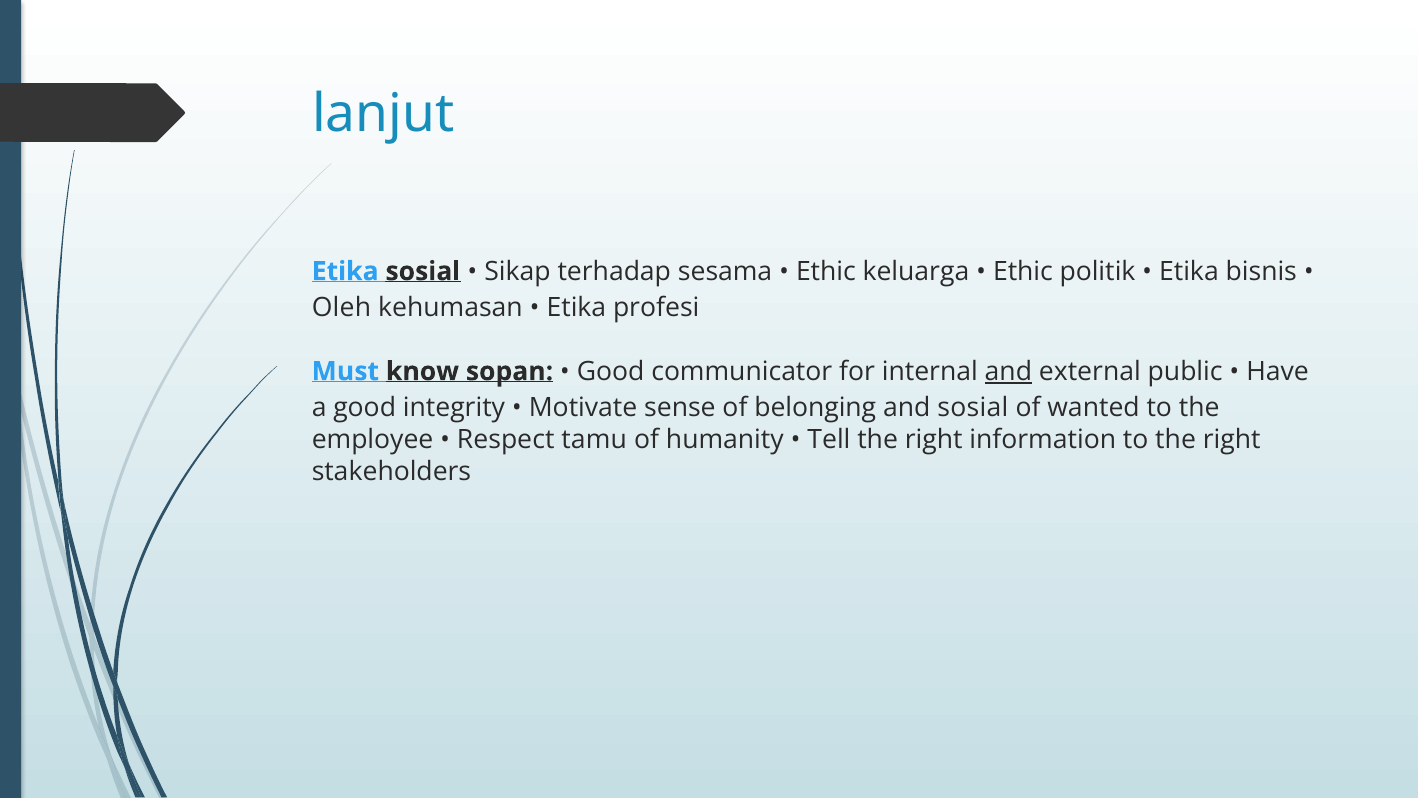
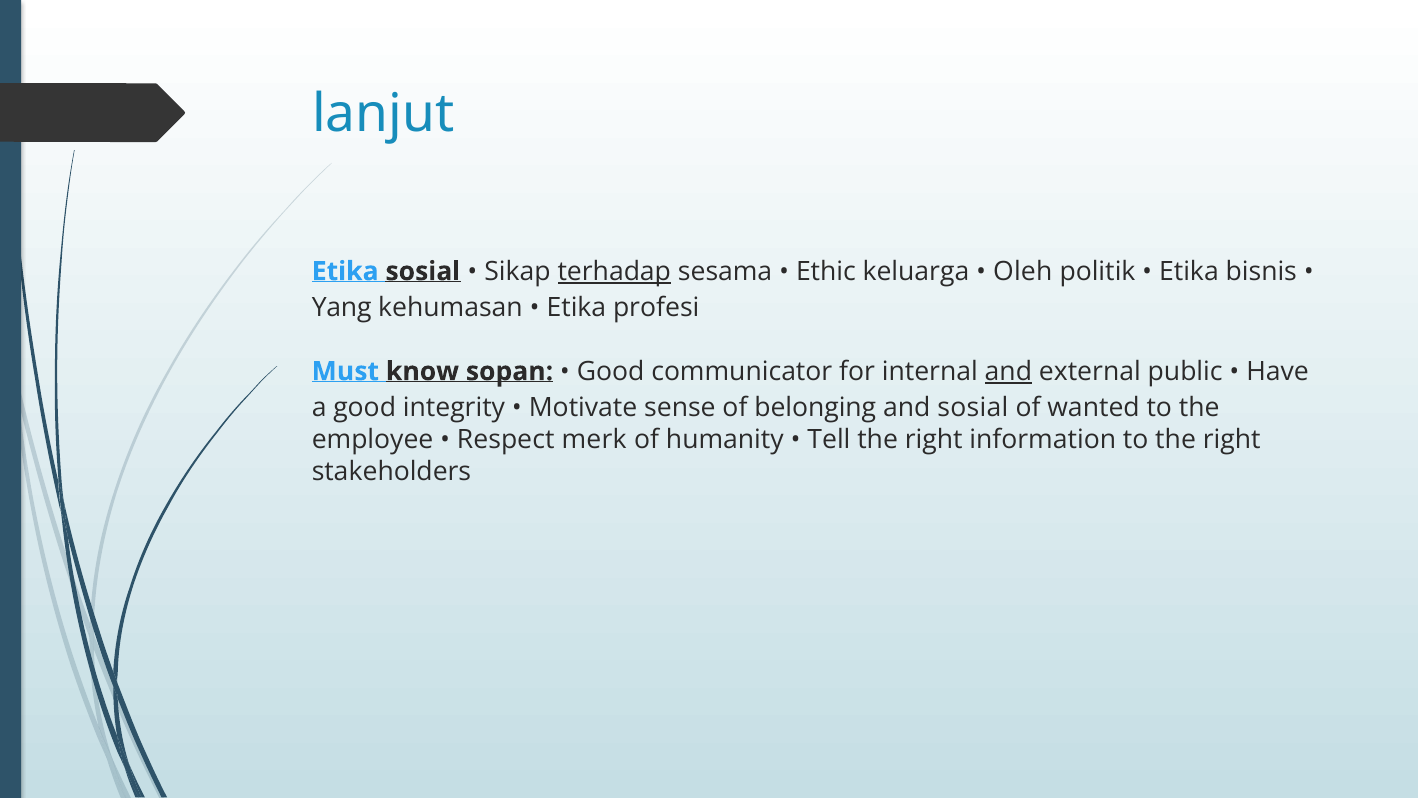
terhadap underline: none -> present (614, 271)
Ethic: Ethic -> Oleh (1023, 271)
Oleh: Oleh -> Yang (342, 307)
tamu: tamu -> merk (594, 439)
